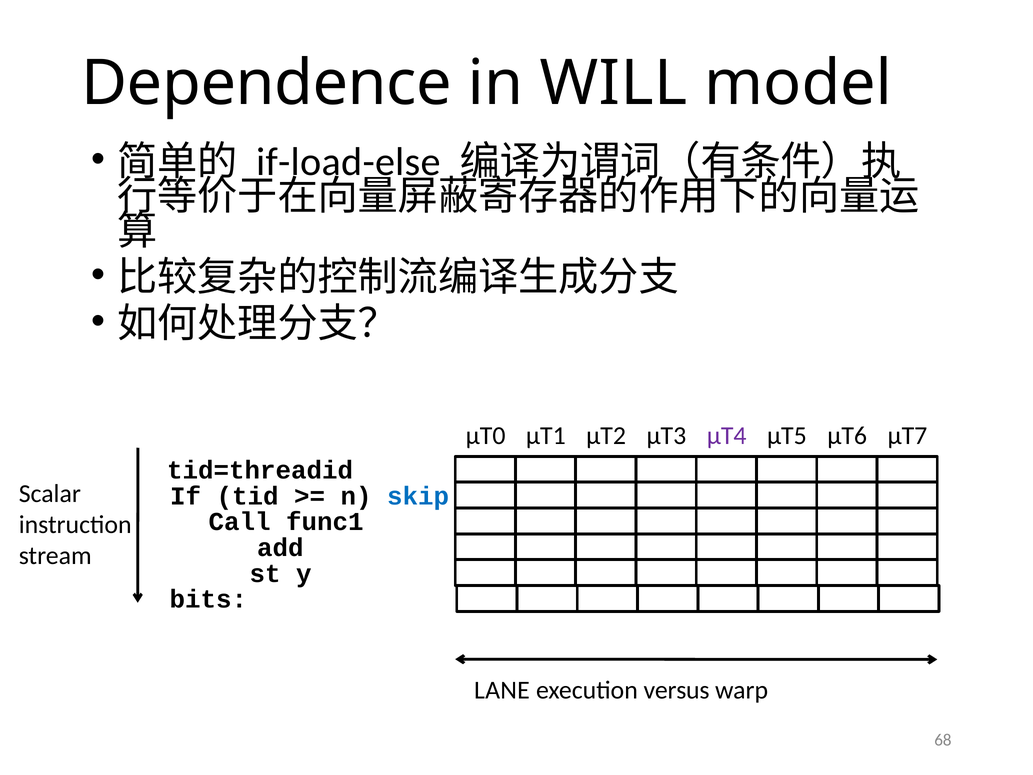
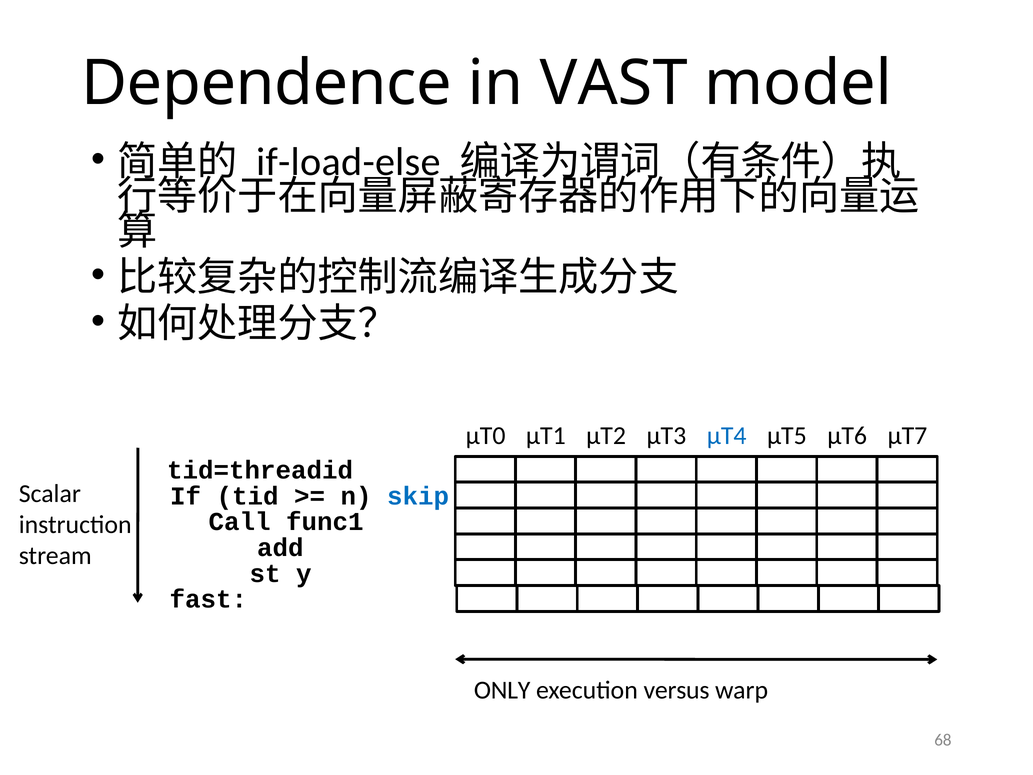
WILL: WILL -> VAST (614, 83)
µT4 colour: purple -> blue (727, 436)
bits: bits -> fast (208, 599)
LANE: LANE -> ONLY (502, 690)
